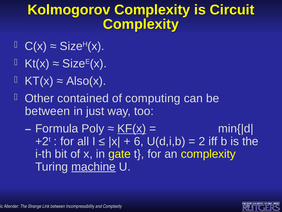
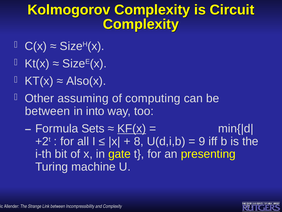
contained: contained -> assuming (83, 98)
just: just -> into (95, 111)
Poly: Poly -> Sets (93, 128)
6: 6 -> 8 (139, 141)
2: 2 -> 9 (202, 141)
an complexity: complexity -> presenting (208, 154)
machine underline: present -> none (94, 166)
